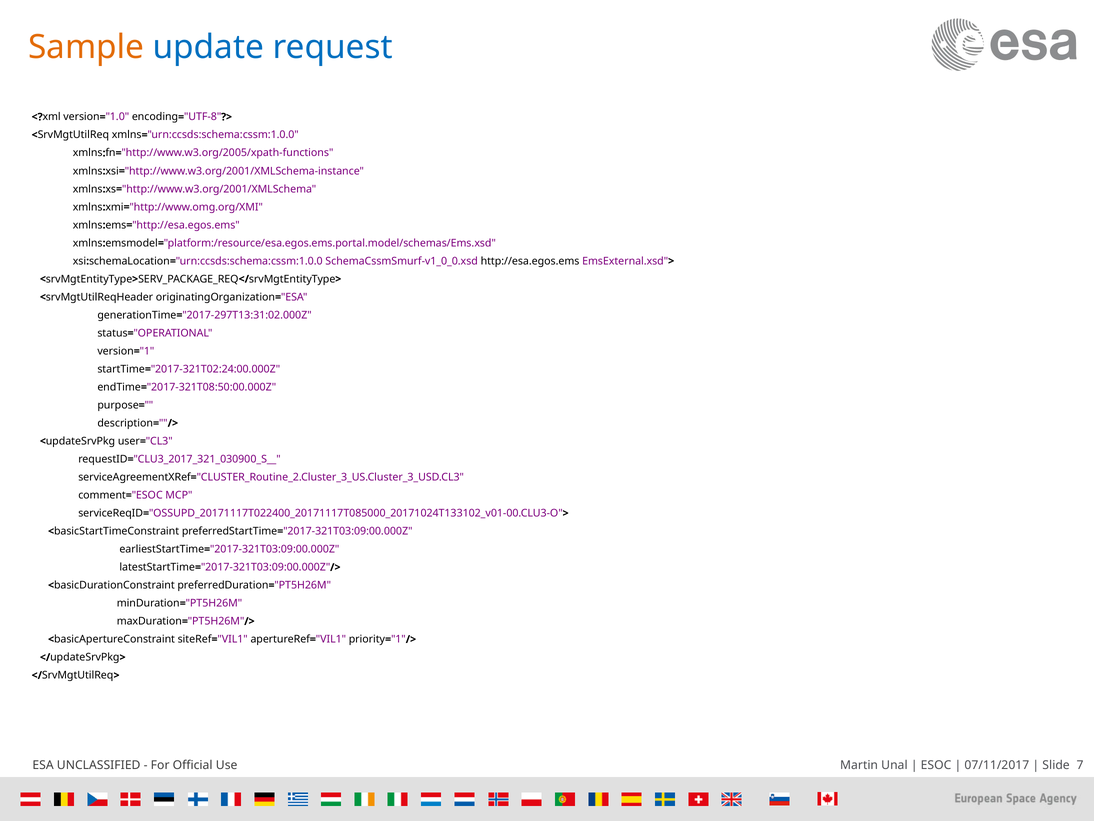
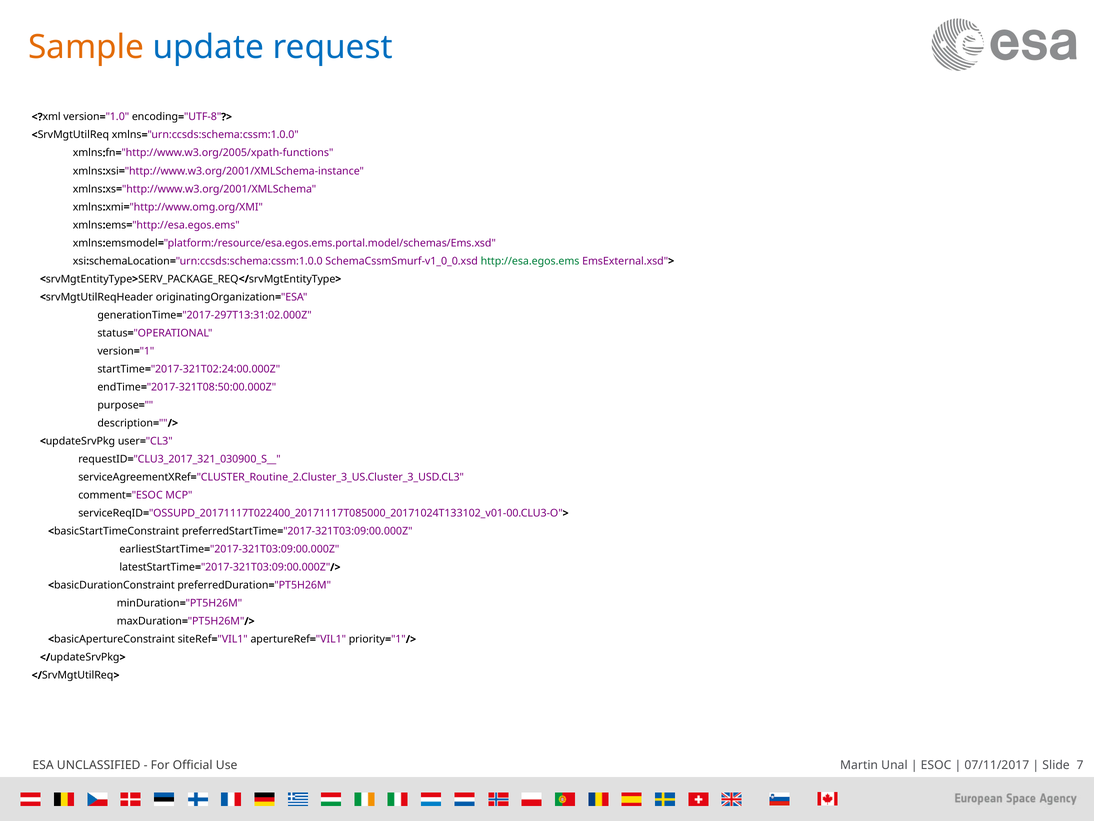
http://esa.egos.ems colour: black -> green (530, 261)
